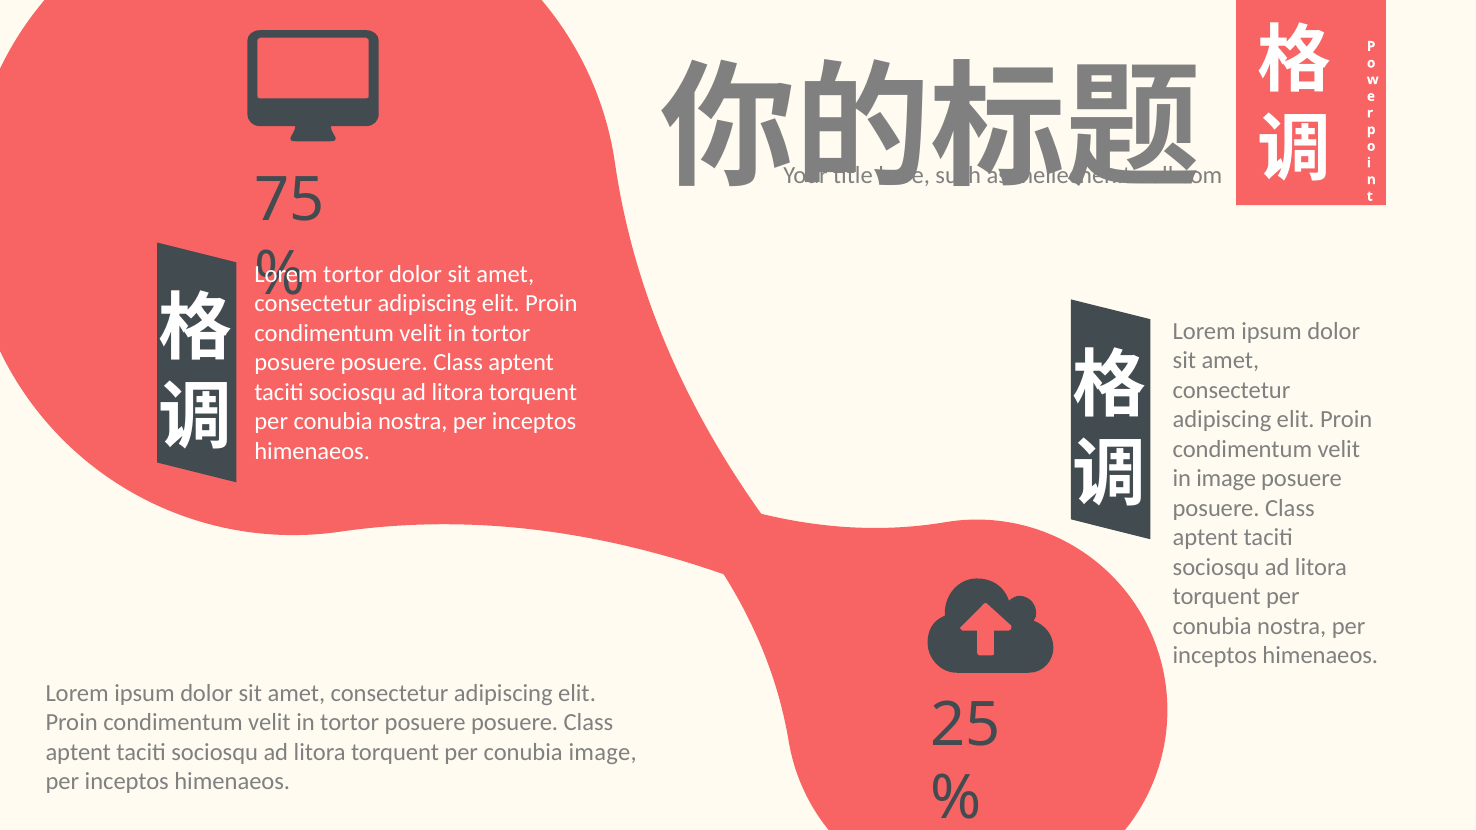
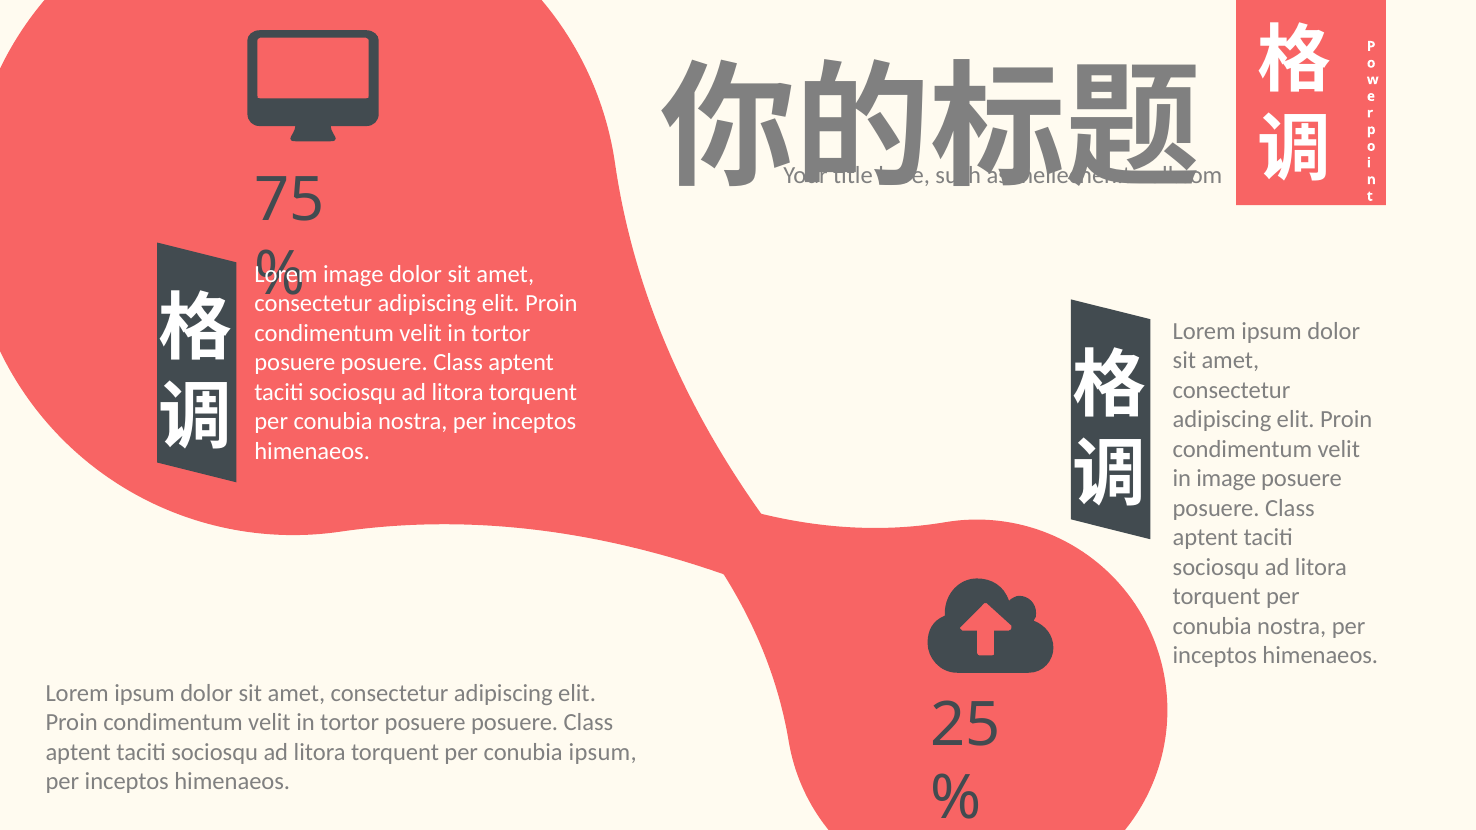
tortor: tortor -> image (353, 274)
conubia image: image -> ipsum (603, 752)
